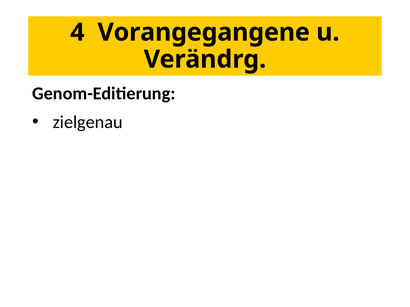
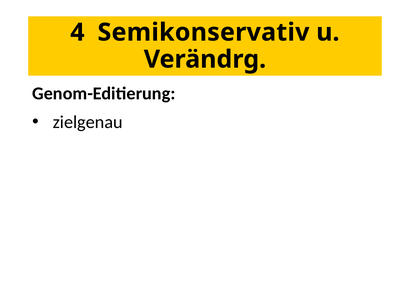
Vorangegangene: Vorangegangene -> Semikonservativ (203, 32)
